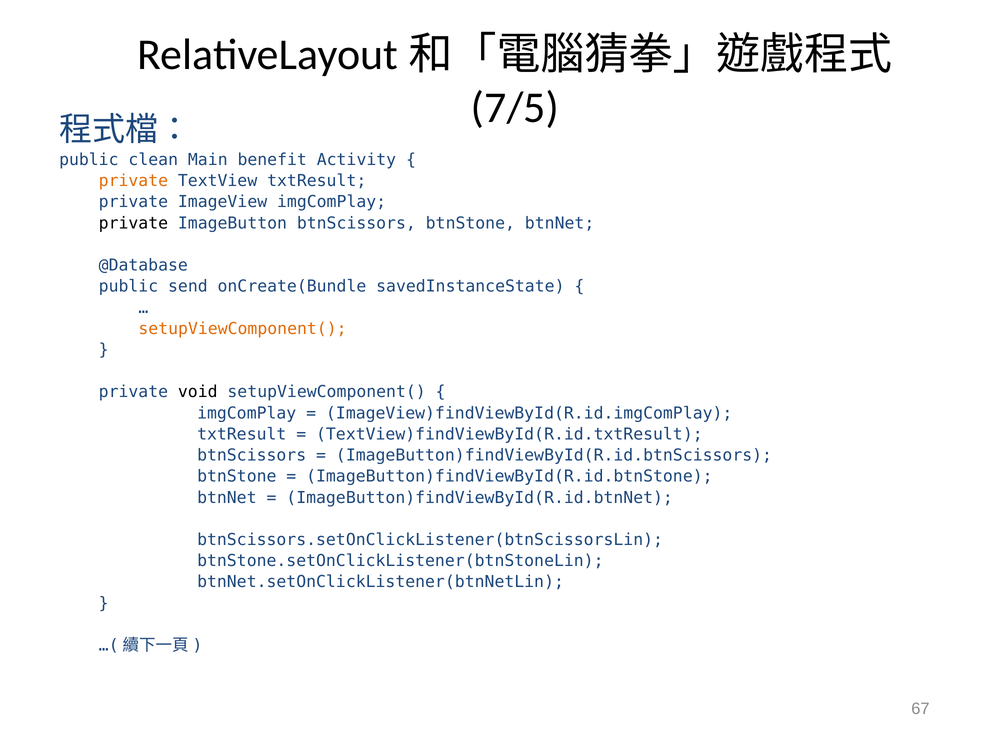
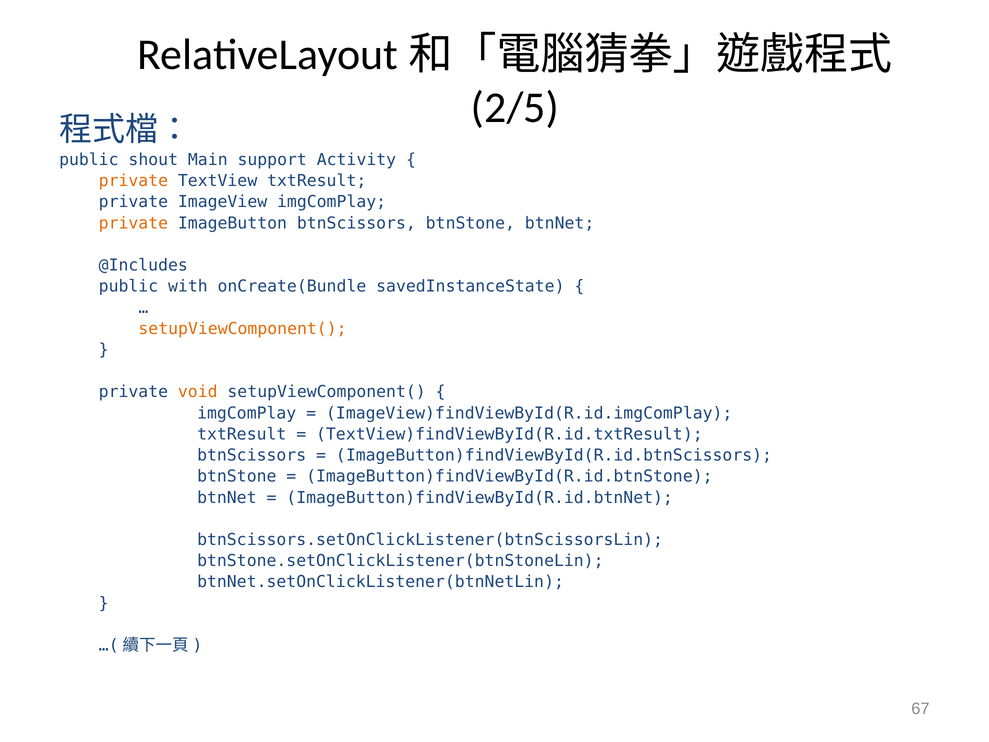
7/5: 7/5 -> 2/5 (515, 108)
clean: clean -> shout (153, 160)
benefit: benefit -> support (272, 160)
private colour: black -> orange (133, 223)
@Database: @Database -> @Includes (143, 265)
send: send -> with (188, 286)
void colour: black -> orange (198, 392)
